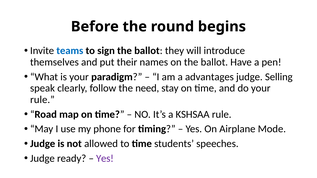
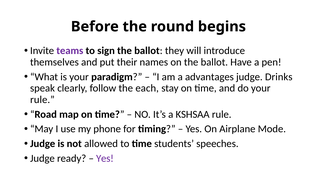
teams colour: blue -> purple (70, 51)
Selling: Selling -> Drinks (279, 77)
need: need -> each (147, 88)
